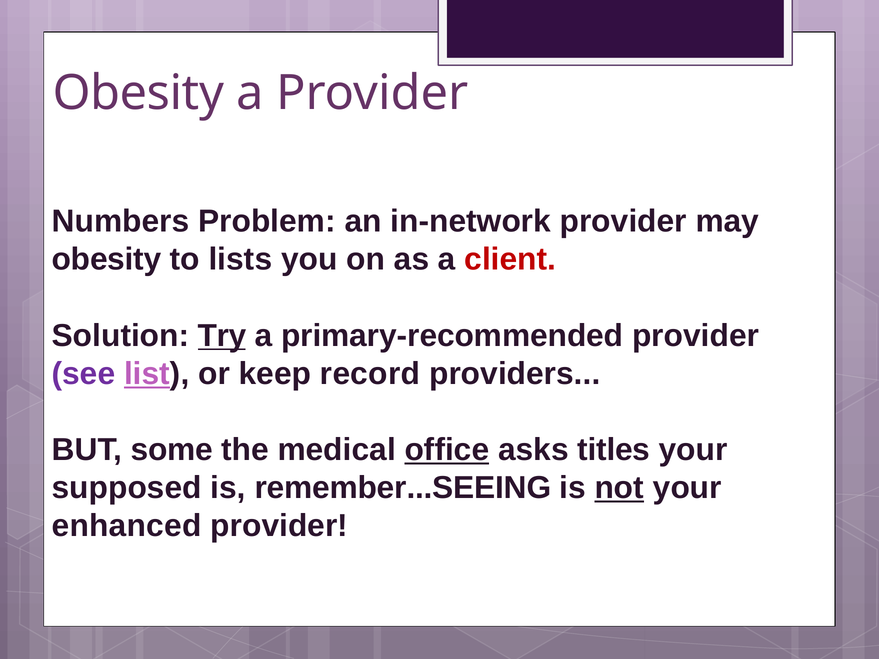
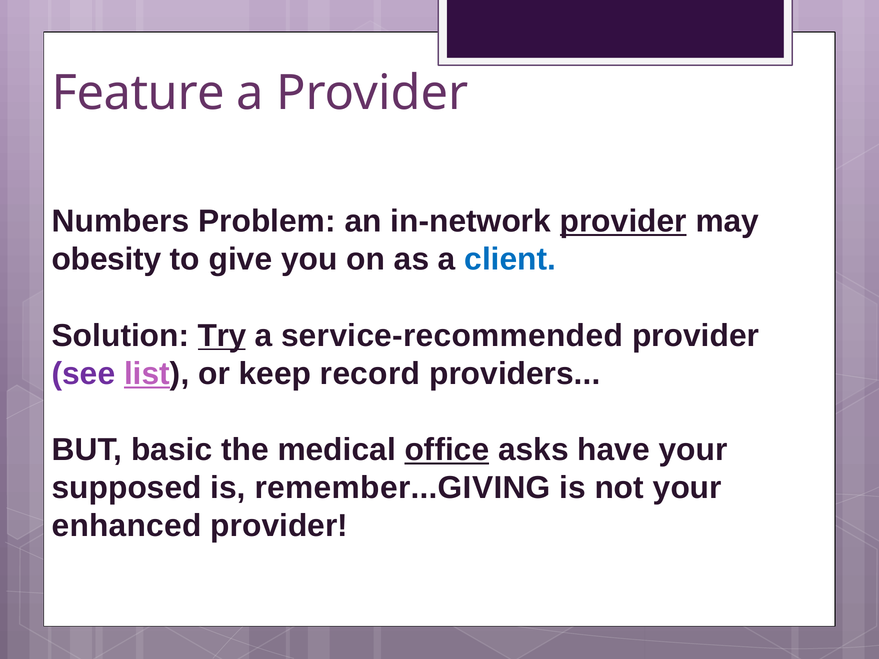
Obesity: Obesity -> Feature (138, 93)
provider underline: none -> present (623, 222)
lists: lists -> give (240, 260)
client colour: red -> blue (510, 260)
primary-recommended: primary-recommended -> service-recommended (452, 336)
some: some -> basic (172, 450)
titles: titles -> have (614, 450)
remember...SEEING: remember...SEEING -> remember...GIVING (403, 488)
not underline: present -> none (619, 488)
